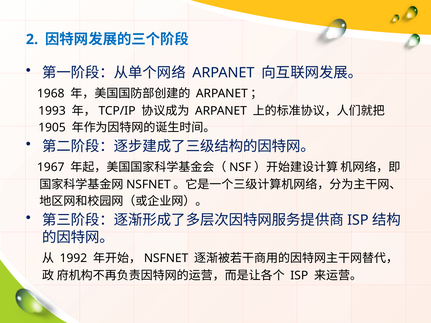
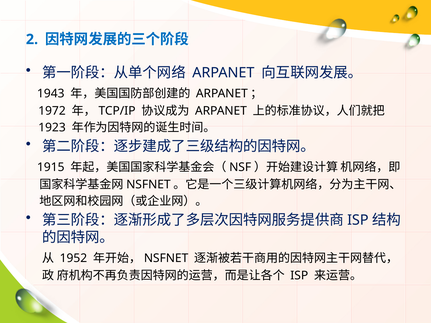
1968: 1968 -> 1943 (51, 94)
1993: 1993 -> 1972 (52, 111)
1905: 1905 -> 1923 (52, 128)
1967: 1967 -> 1915 (51, 167)
1992: 1992 -> 1952 (73, 258)
